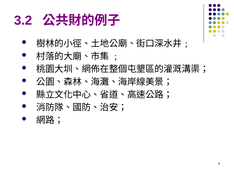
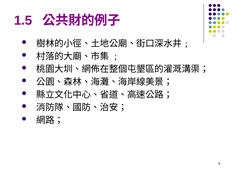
3.2: 3.2 -> 1.5 (23, 20)
